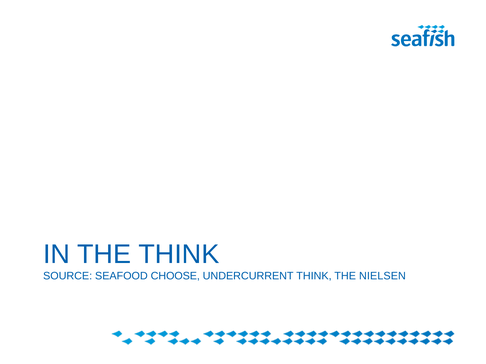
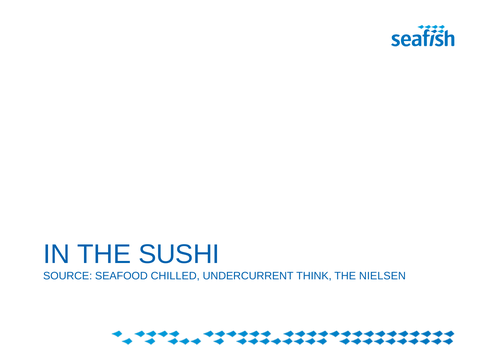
THE THINK: THINK -> SUSHI (179, 255)
CHOOSE: CHOOSE -> CHILLED (175, 276)
